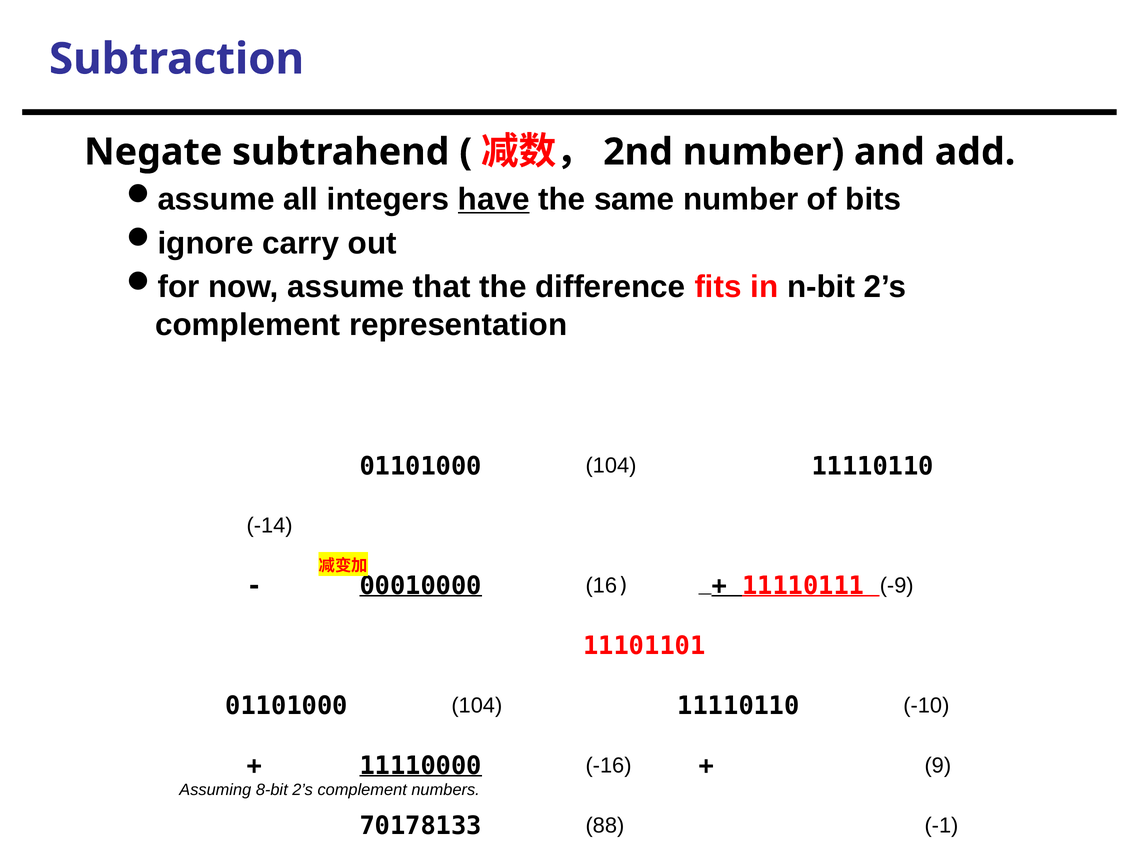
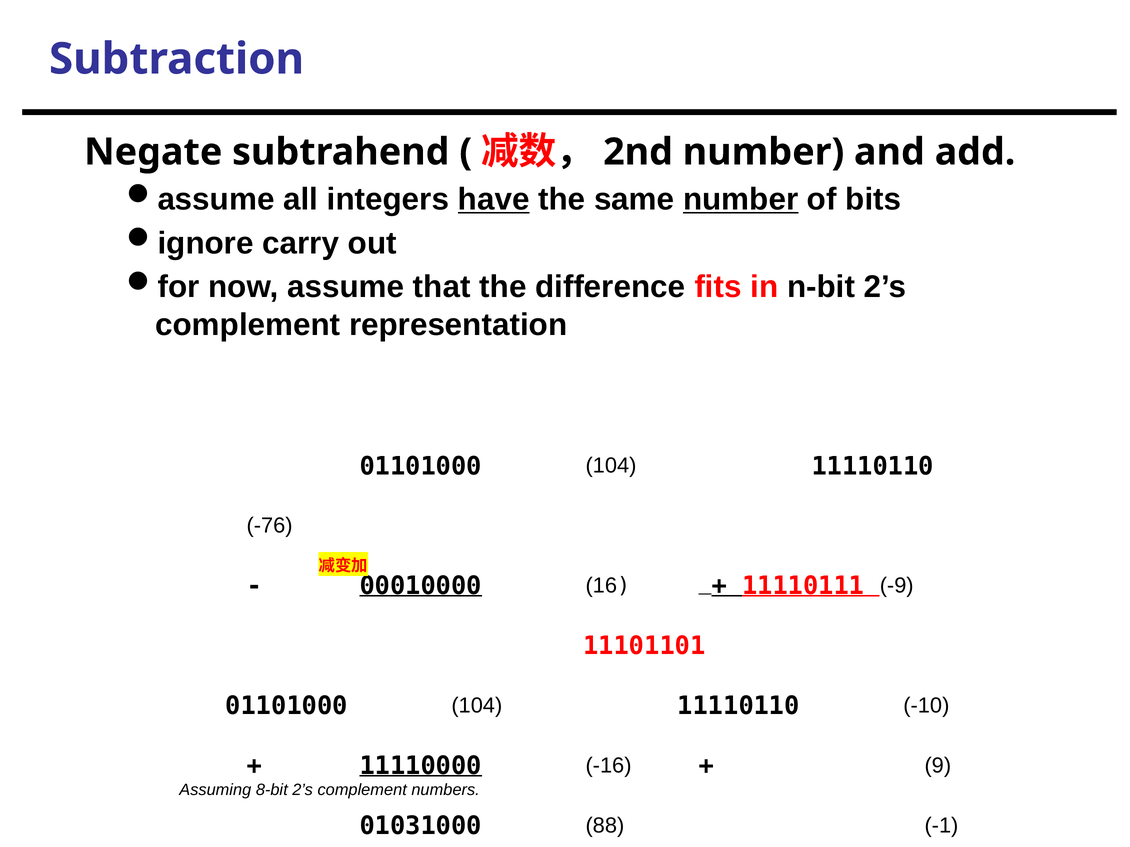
number underline: none -> present (741, 199)
-14: -14 -> -76 (270, 526)
70178133: 70178133 -> 01031000 (421, 827)
